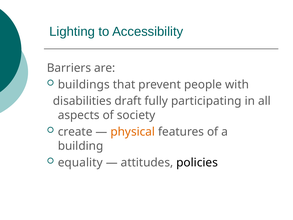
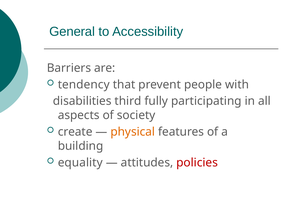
Lighting: Lighting -> General (72, 32)
buildings: buildings -> tendency (84, 84)
draft: draft -> third (128, 101)
policies colour: black -> red (197, 162)
